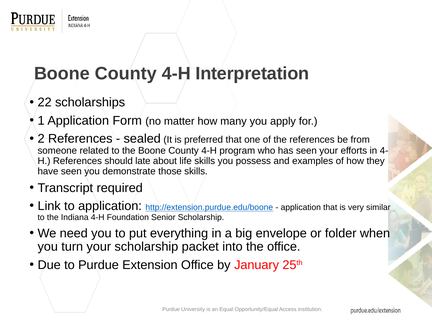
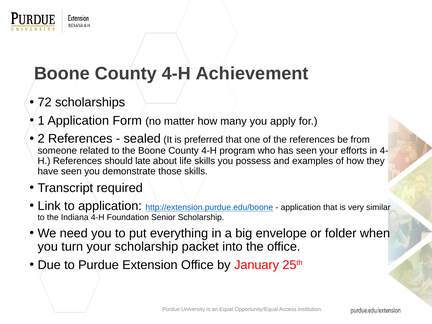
Interpretation: Interpretation -> Achievement (252, 74)
22: 22 -> 72 (45, 102)
